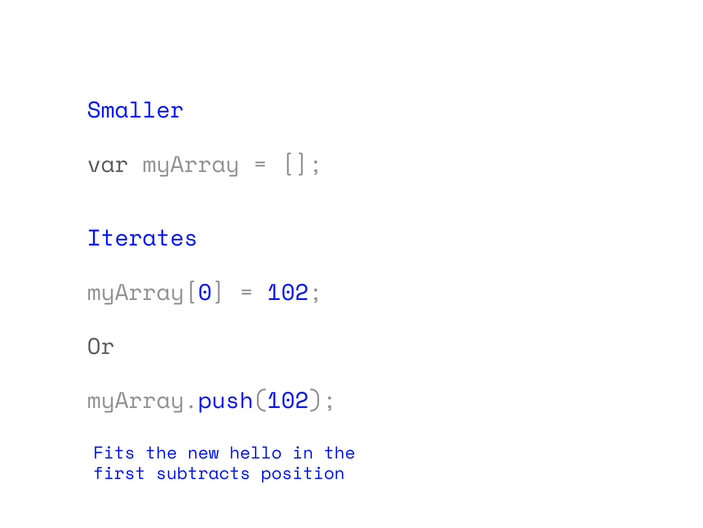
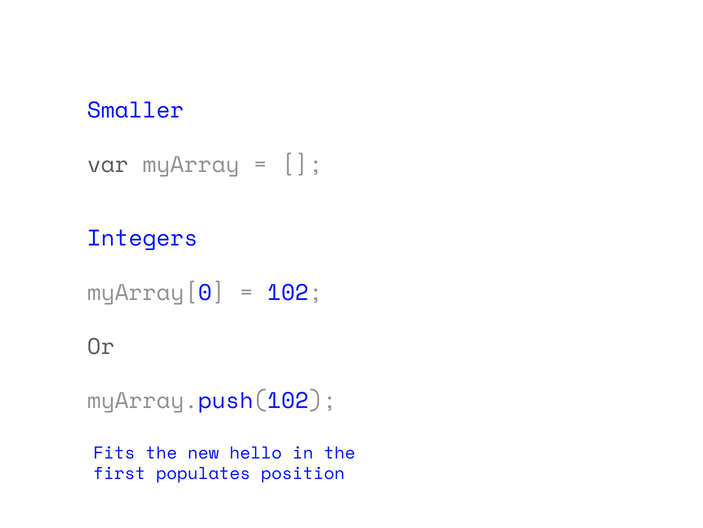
Iterates: Iterates -> Integers (142, 238)
subtracts: subtracts -> populates (203, 473)
